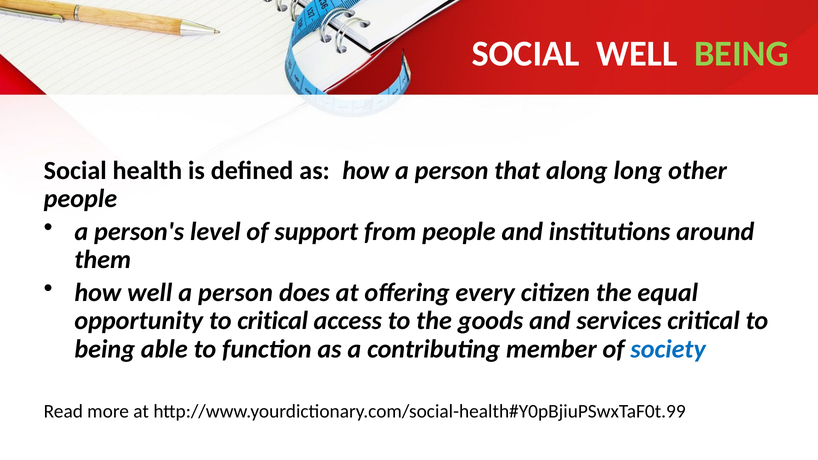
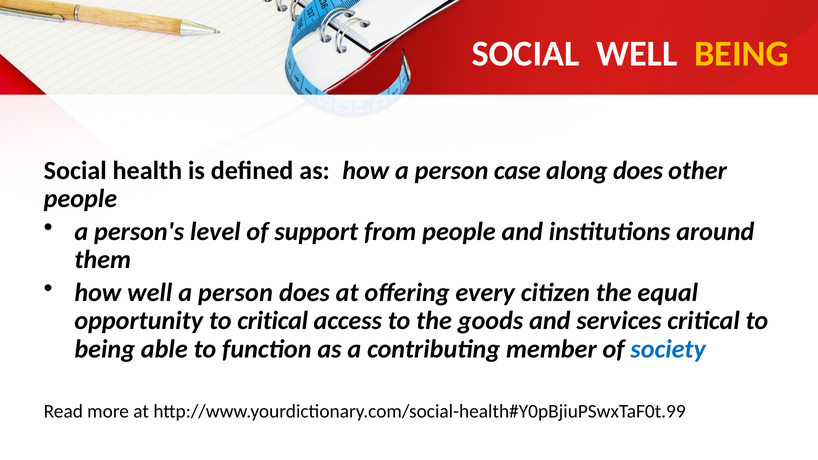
BEING colour: light green -> yellow (742, 54)
that: that -> case (517, 171)
along long: long -> does (638, 171)
